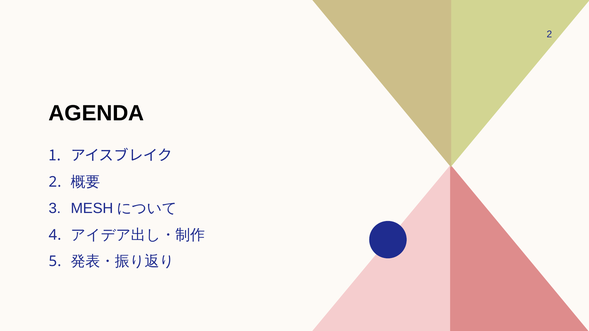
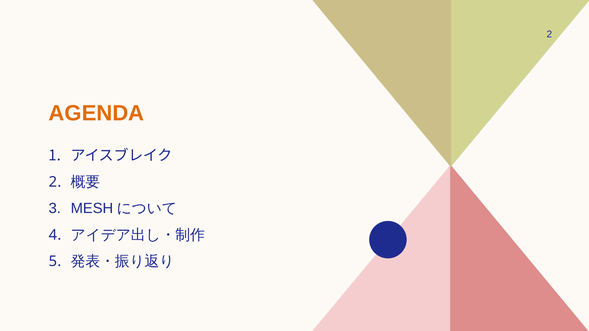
AGENDA colour: black -> orange (96, 113)
